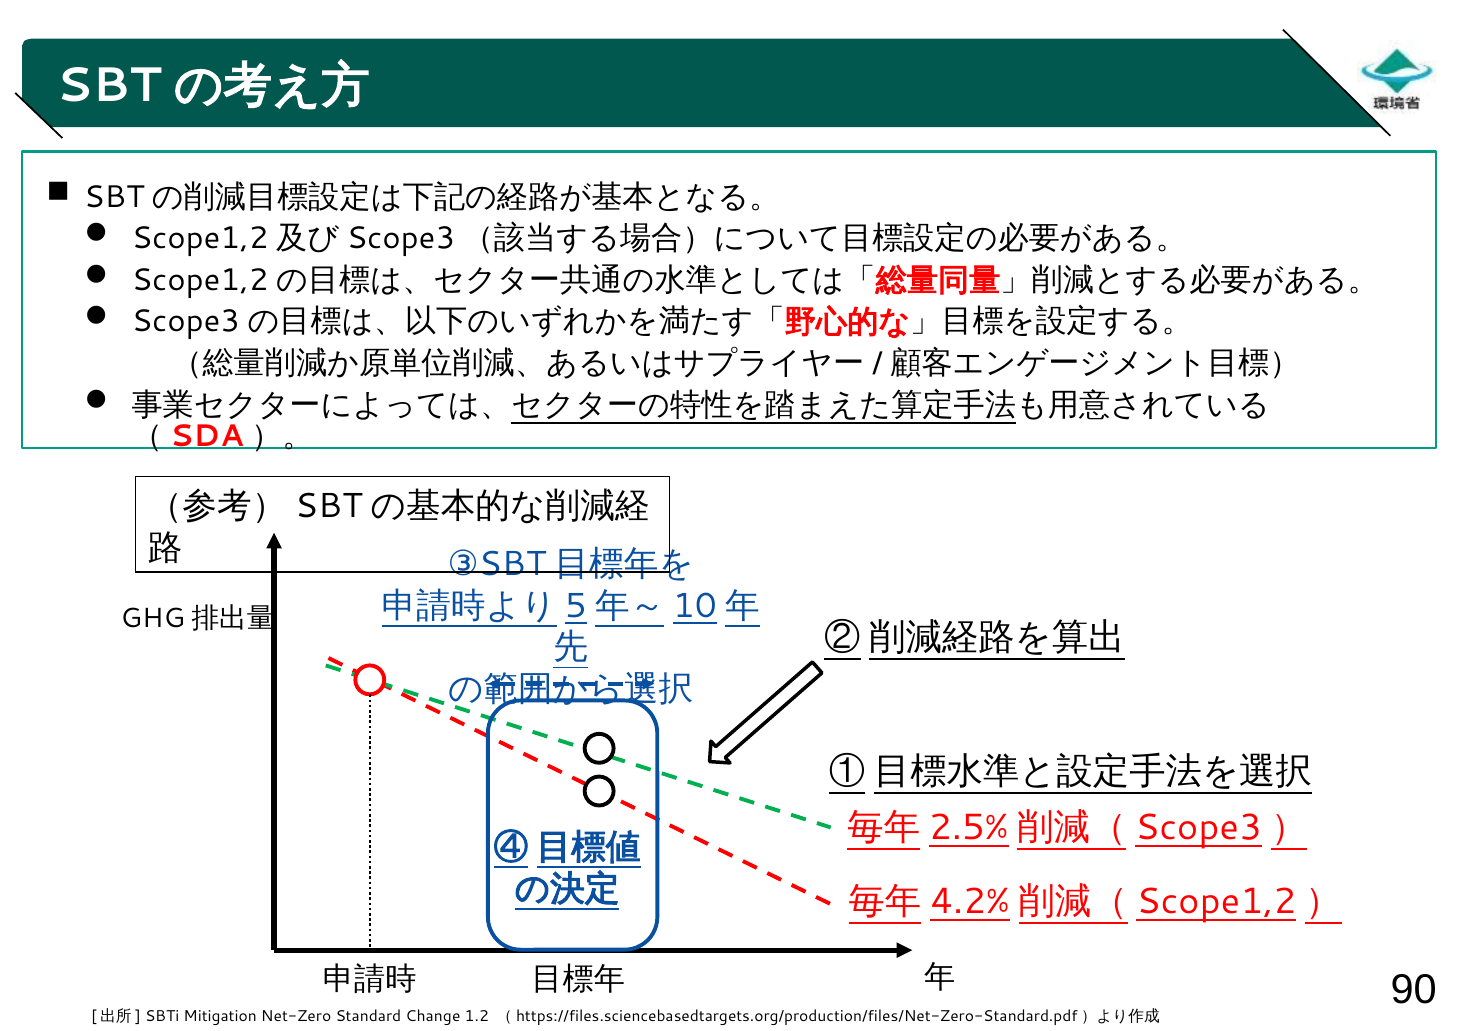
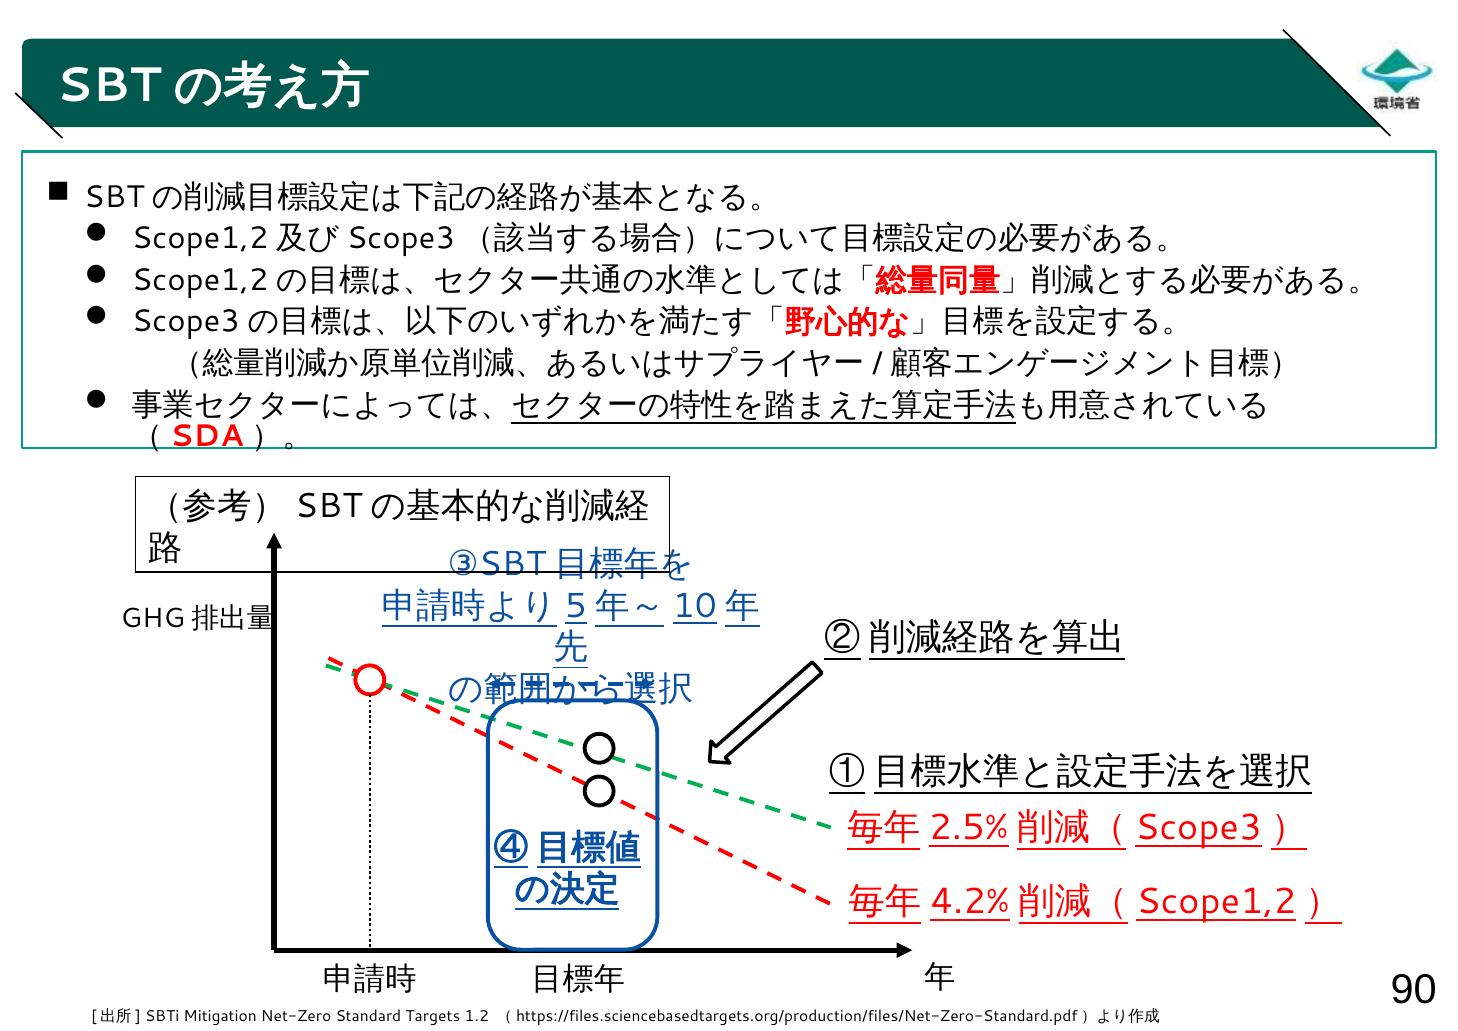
Change: Change -> Targets (433, 1016)
